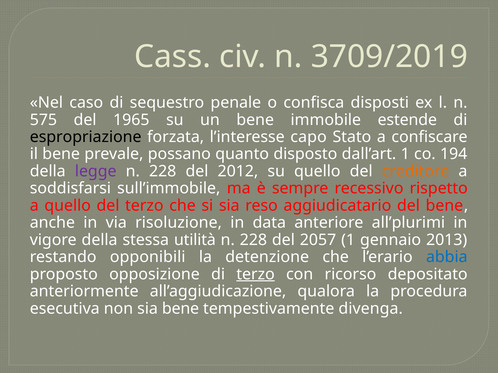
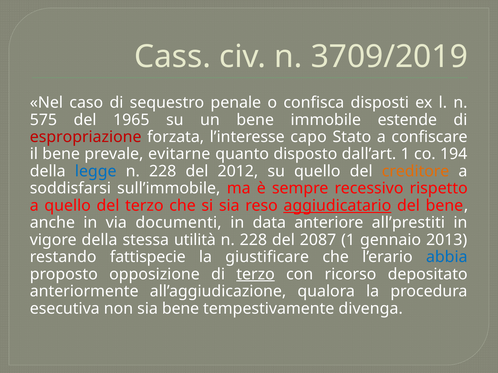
espropriazione colour: black -> red (86, 137)
possano: possano -> evitarne (179, 154)
legge colour: purple -> blue (96, 171)
aggiudicatario underline: none -> present (337, 206)
risoluzione: risoluzione -> documenti (178, 223)
all’plurimi: all’plurimi -> all’prestiti (408, 223)
2057: 2057 -> 2087 (318, 240)
opponibili: opponibili -> fattispecie (148, 257)
detenzione: detenzione -> giustificare (267, 257)
